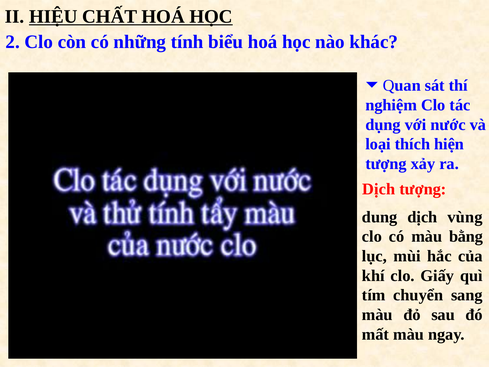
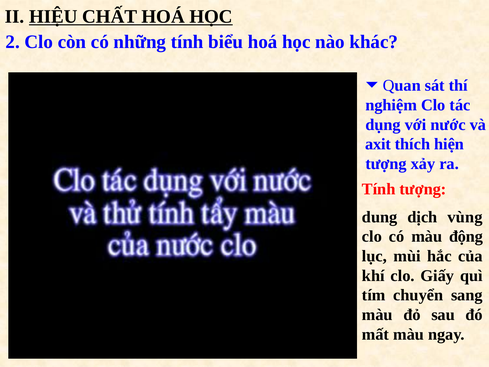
loại: loại -> axit (378, 144)
Dịch: Dịch -> Tính (379, 189)
bằng: bằng -> động (466, 236)
